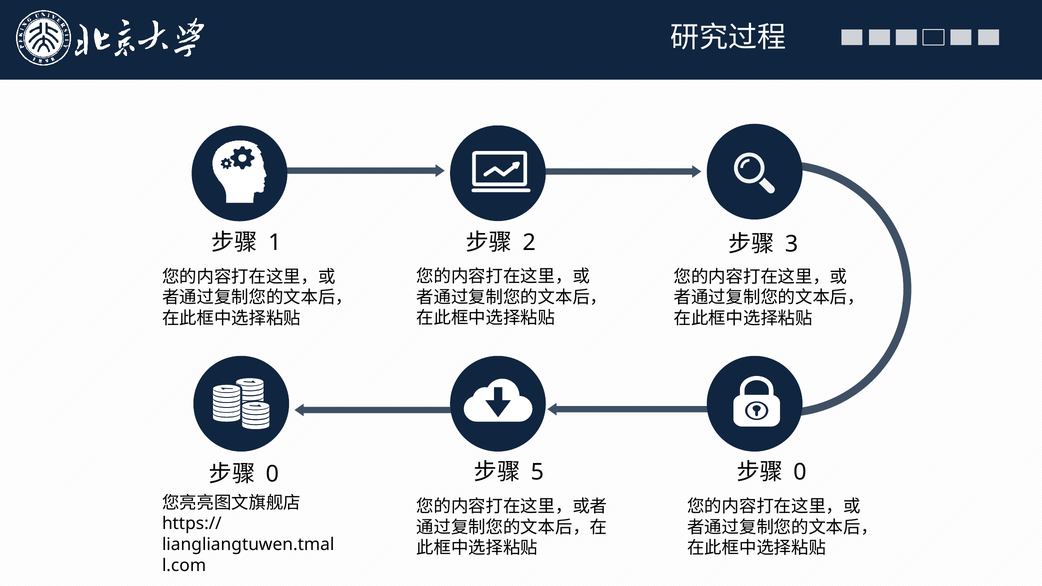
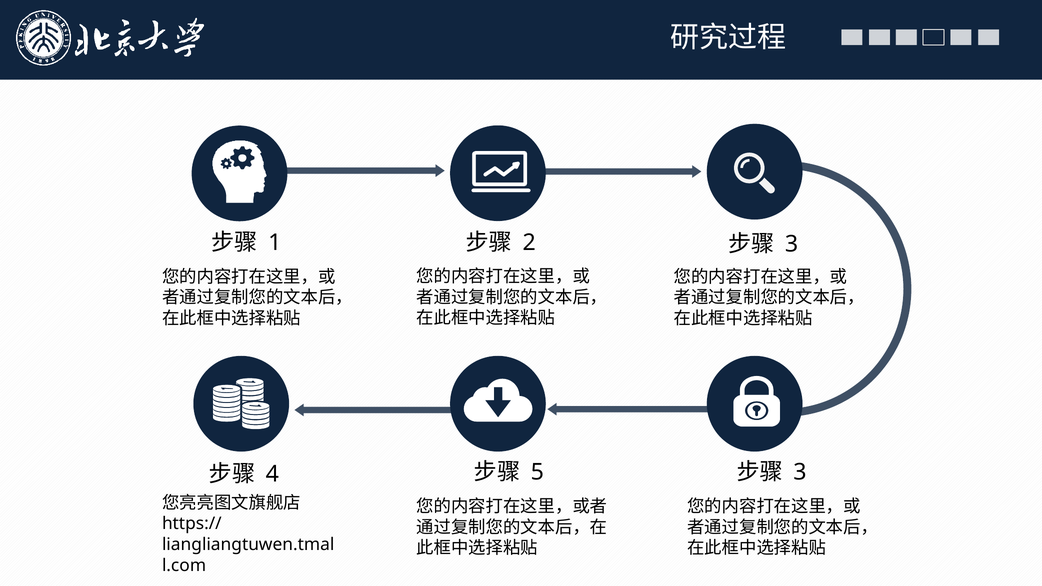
0: 0 -> 3 (800, 472)
0: 0 -> 4 (272, 474)
